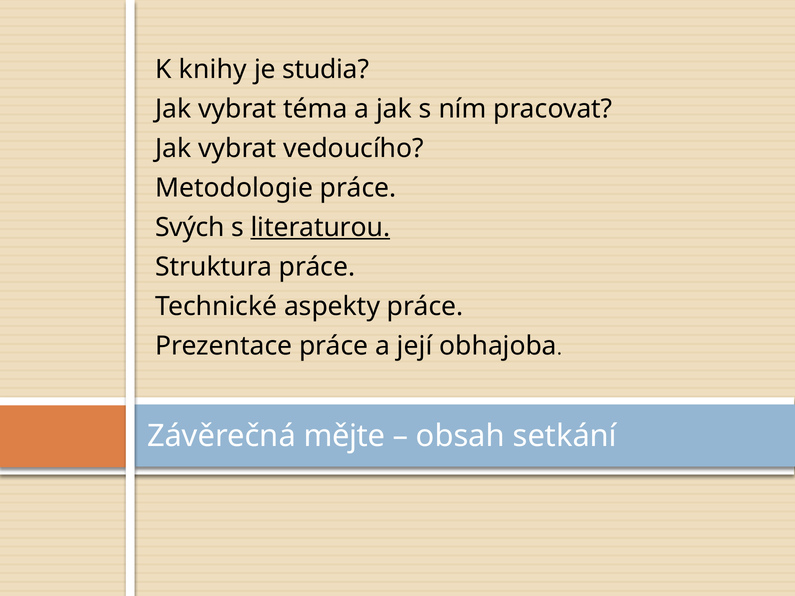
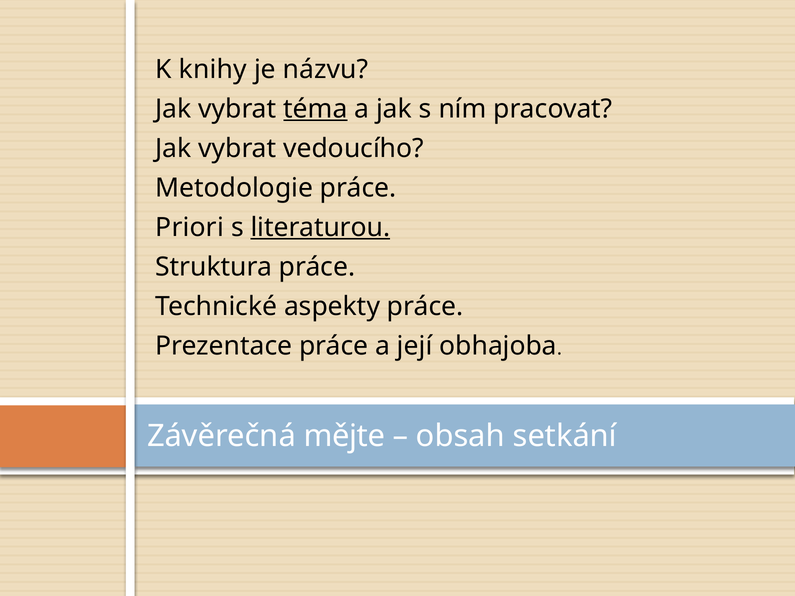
studia: studia -> názvu (326, 69)
téma underline: none -> present (315, 109)
Svých: Svých -> Priori (190, 228)
